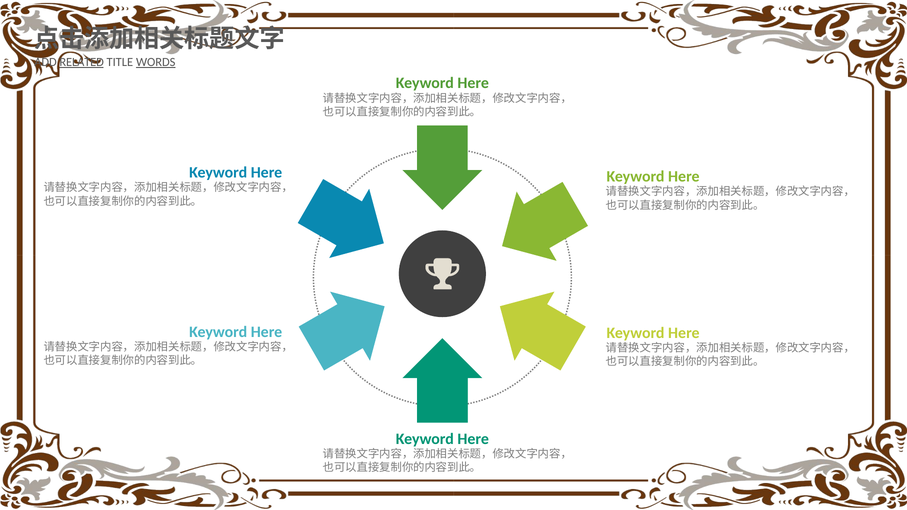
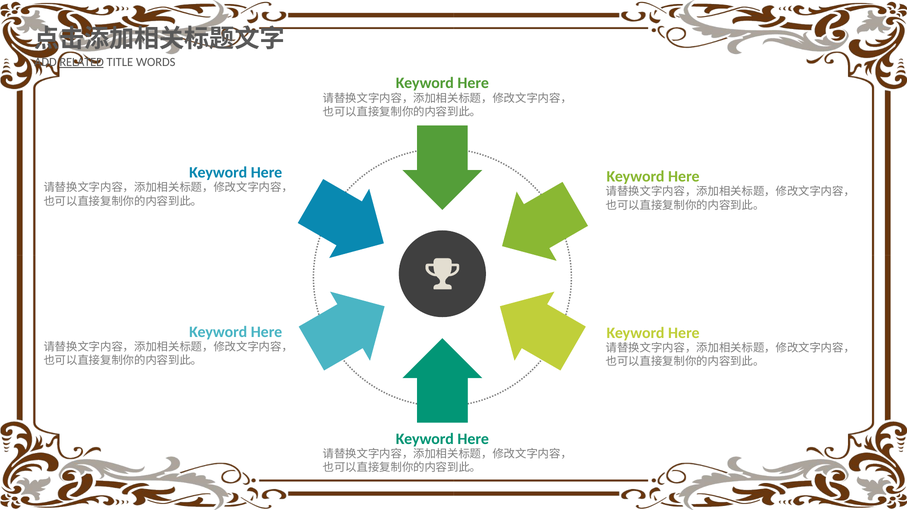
WORDS underline: present -> none (156, 62)
